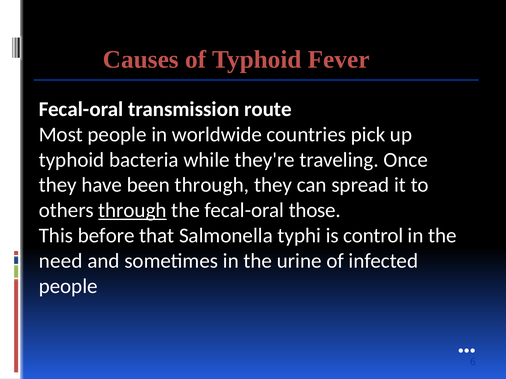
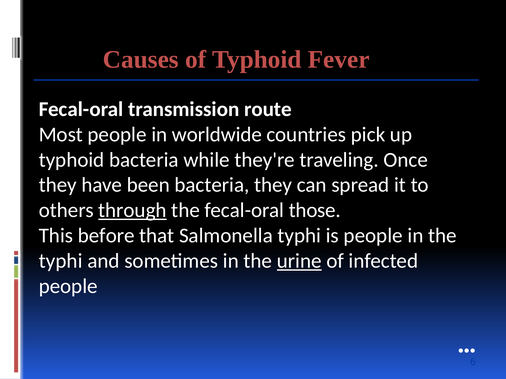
been through: through -> bacteria (212, 185)
is control: control -> people (373, 236)
need: need -> typhi (61, 261)
urine underline: none -> present (299, 261)
